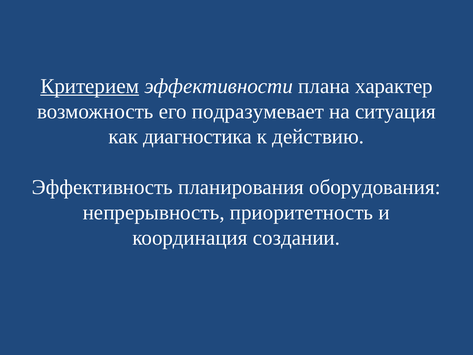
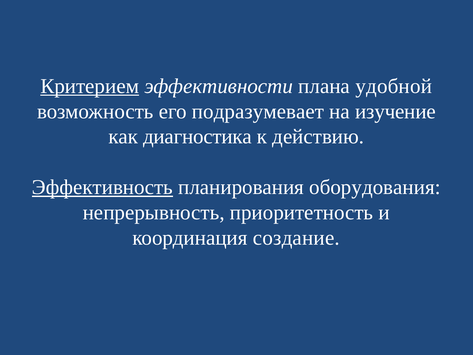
характер: характер -> удобной (394, 86)
ситуация: ситуация -> изучение (395, 111)
Эффективность underline: none -> present (102, 187)
создании: создании -> создание (296, 238)
